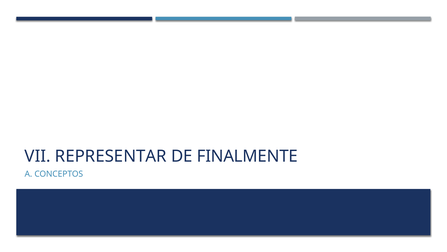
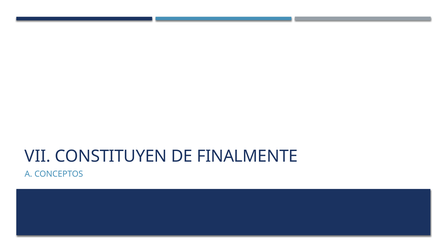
REPRESENTAR: REPRESENTAR -> CONSTITUYEN (111, 156)
